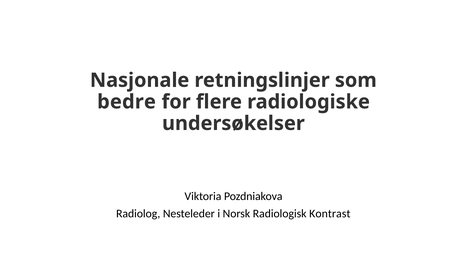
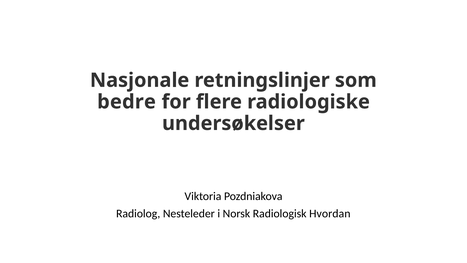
Kontrast: Kontrast -> Hvordan (330, 213)
